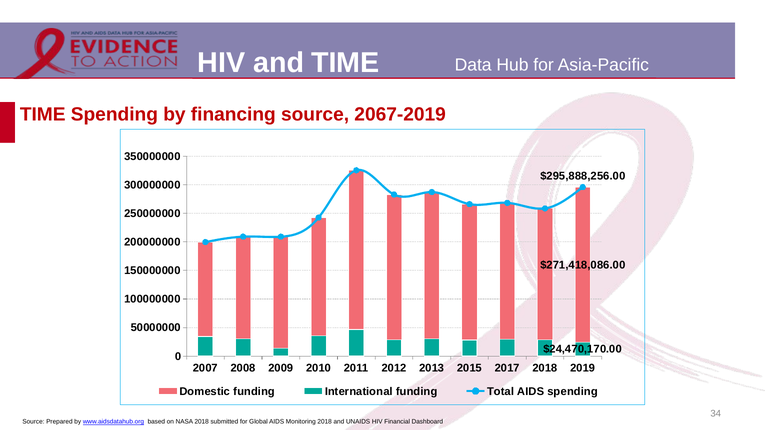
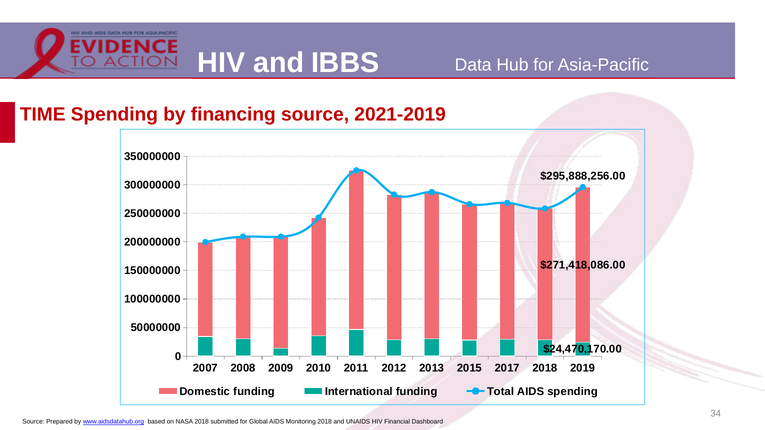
and TIME: TIME -> IBBS (345, 63)
2067-2019: 2067-2019 -> 2021-2019 (400, 114)
